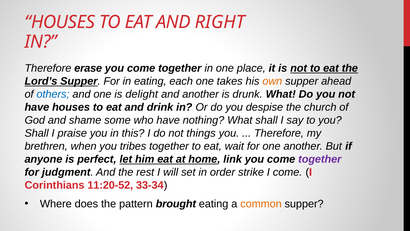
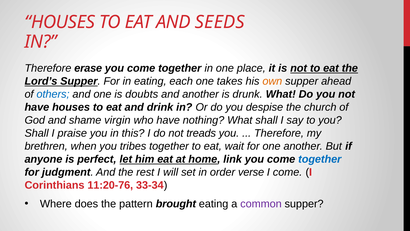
RIGHT: RIGHT -> SEEDS (220, 22)
delight: delight -> doubts (142, 94)
some: some -> virgin (117, 120)
things: things -> treads (201, 133)
together colour: purple -> blue (320, 159)
strike: strike -> verse (251, 172)
11:20-52: 11:20-52 -> 11:20-76 (110, 185)
common colour: orange -> purple (261, 204)
